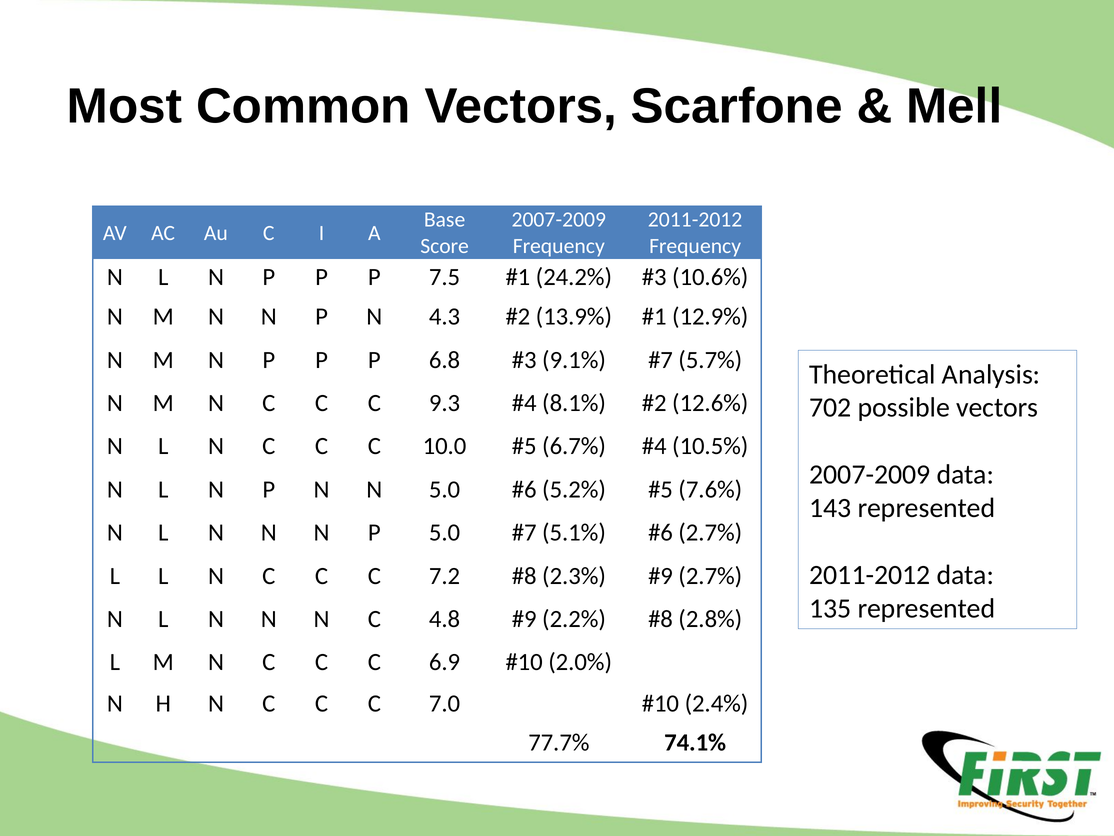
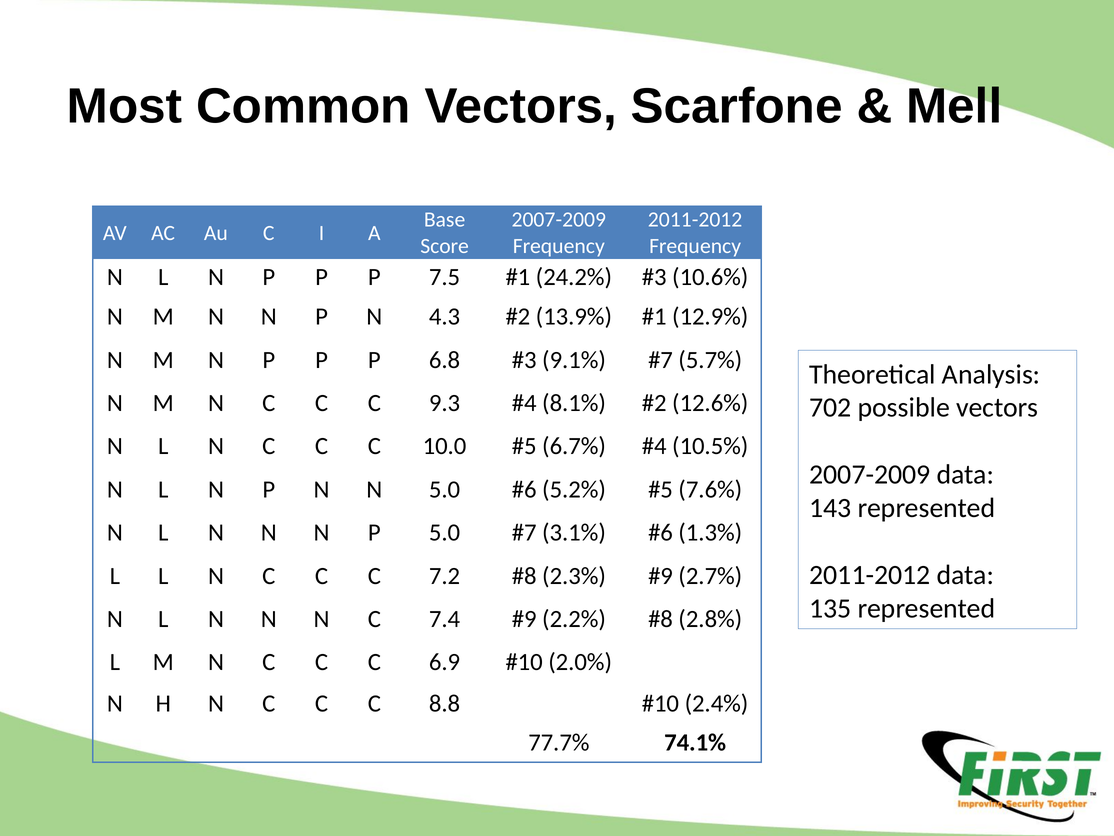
5.1%: 5.1% -> 3.1% (574, 532)
2.7%: 2.7% -> 1.3% (710, 532)
4.8: 4.8 -> 7.4 (445, 619)
7.0: 7.0 -> 8.8 (445, 703)
